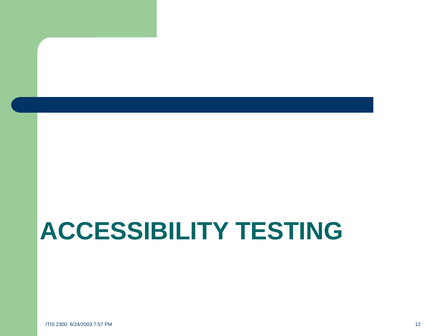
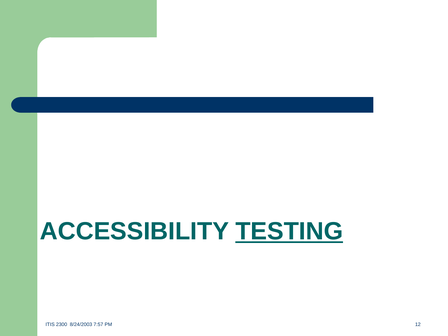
TESTING underline: none -> present (289, 231)
